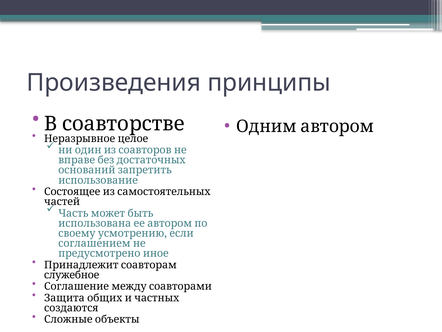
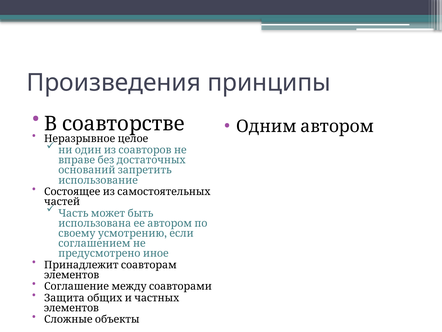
служебное: служебное -> элементов (72, 275)
создаются: создаются -> элементов (71, 308)
